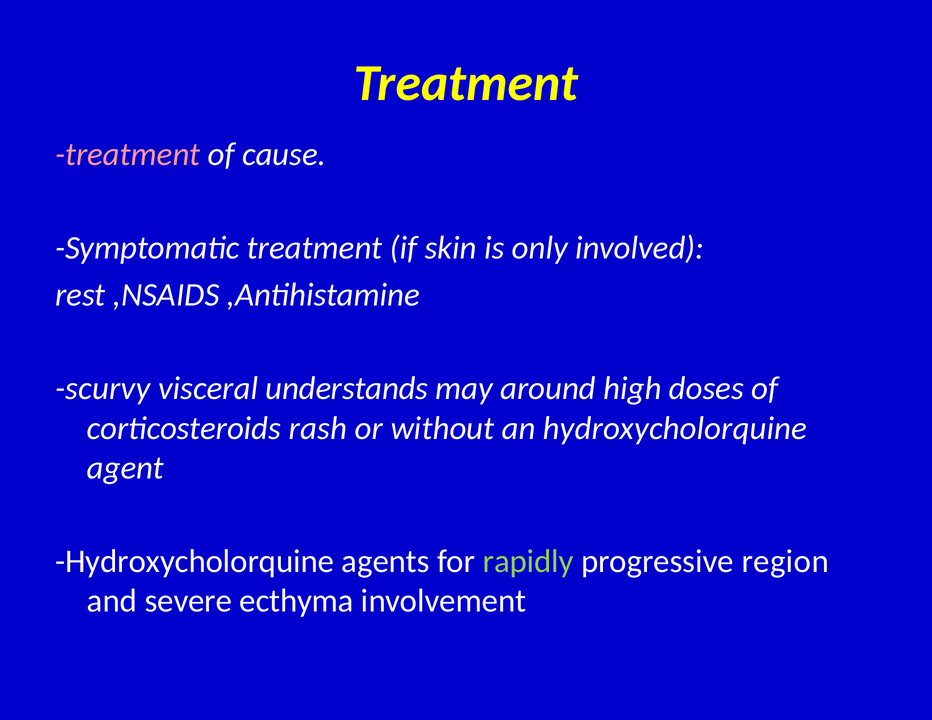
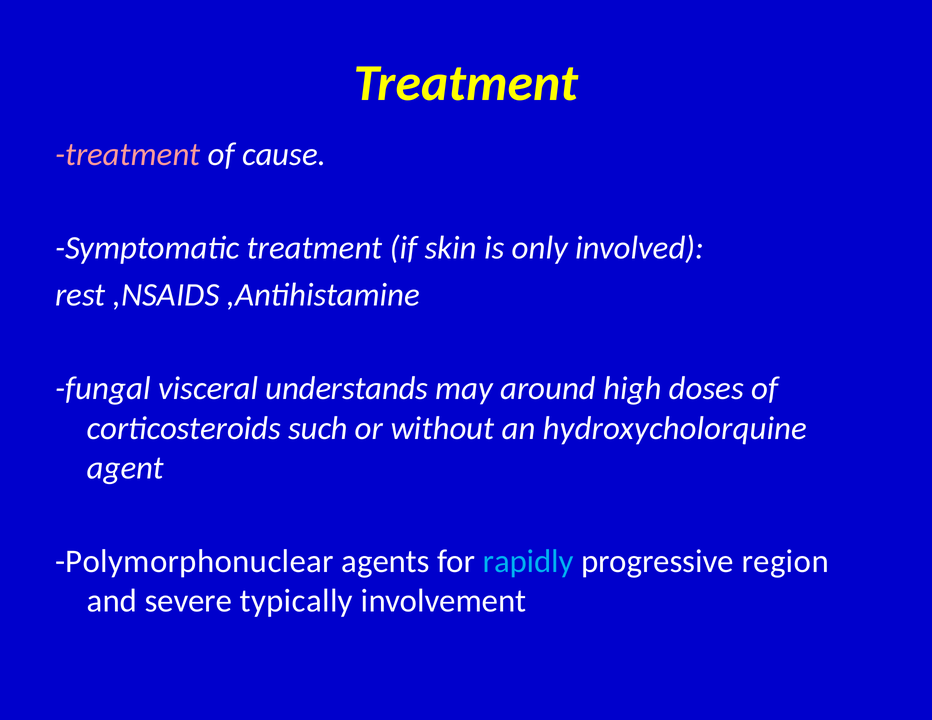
scurvy: scurvy -> fungal (103, 389)
rash: rash -> such (318, 428)
Hydroxycholorquine: Hydroxycholorquine -> Polymorphonuclear (194, 562)
rapidly colour: light green -> light blue (528, 562)
ecthyma: ecthyma -> typically (296, 601)
